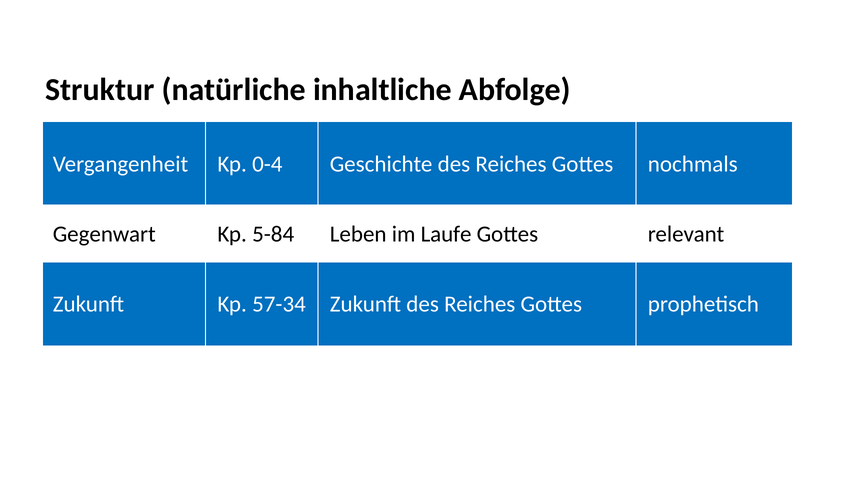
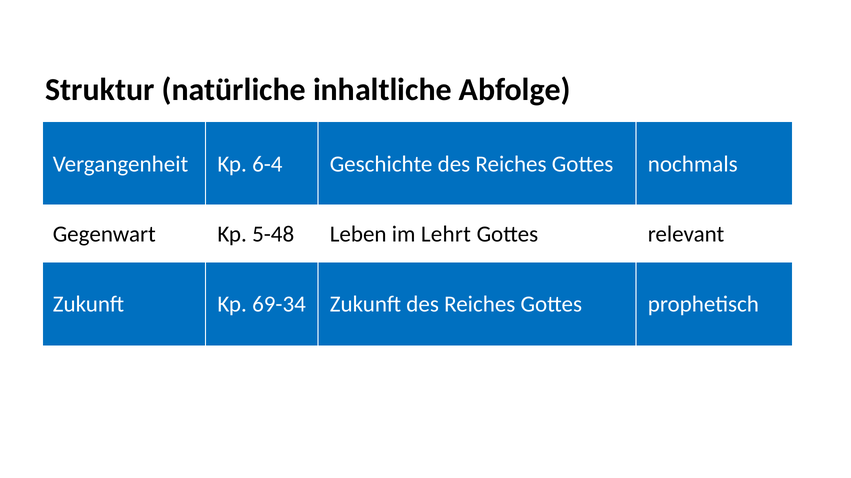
0-4: 0-4 -> 6-4 (267, 164)
5-84: 5-84 -> 5-48 (273, 234)
Laufe: Laufe -> Lehrt (446, 234)
57-34: 57-34 -> 69-34 (279, 305)
